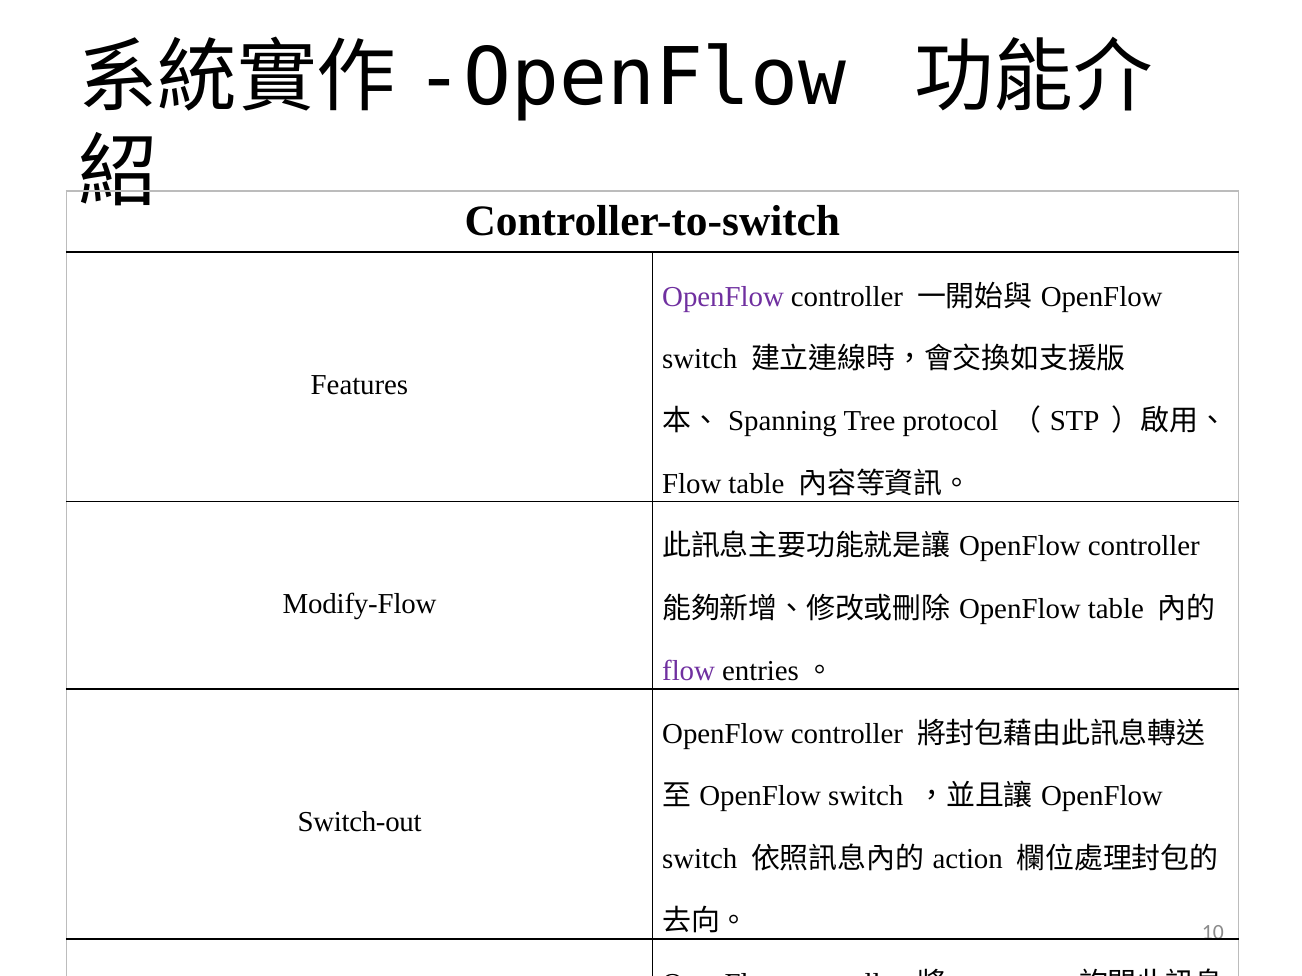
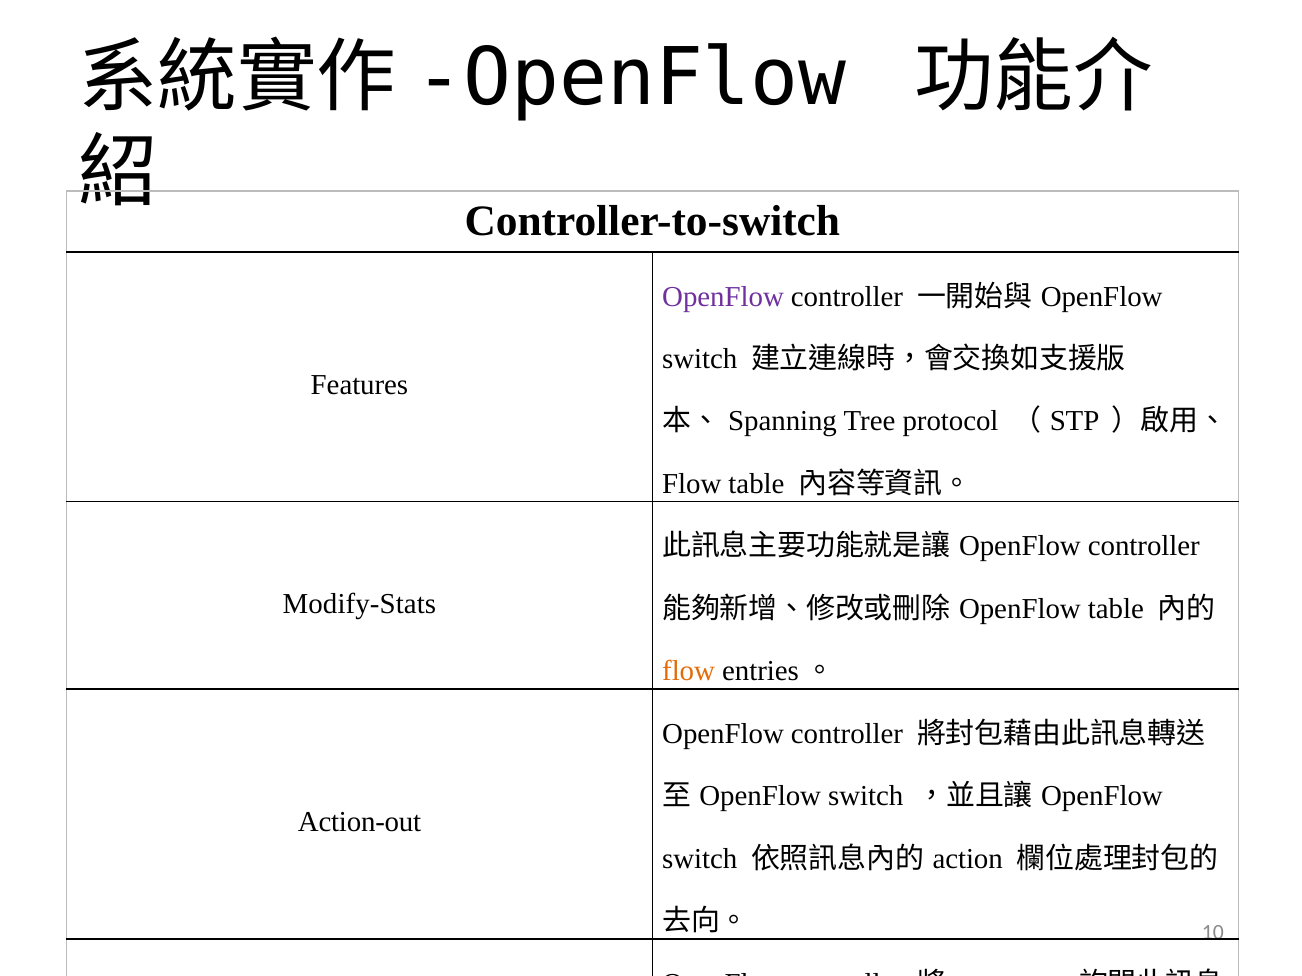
Modify-Flow: Modify-Flow -> Modify-Stats (359, 604)
flow colour: purple -> orange (689, 672)
Switch-out: Switch-out -> Action-out (360, 823)
